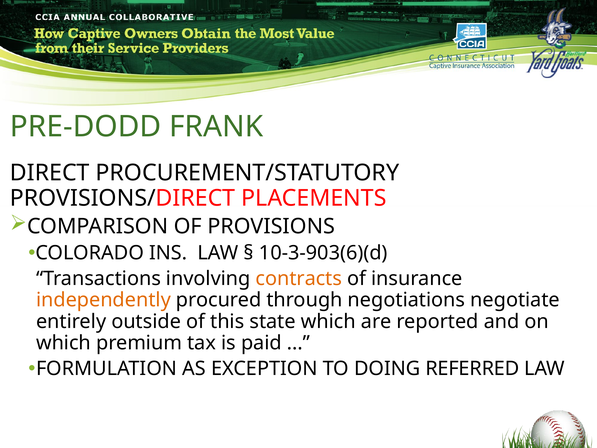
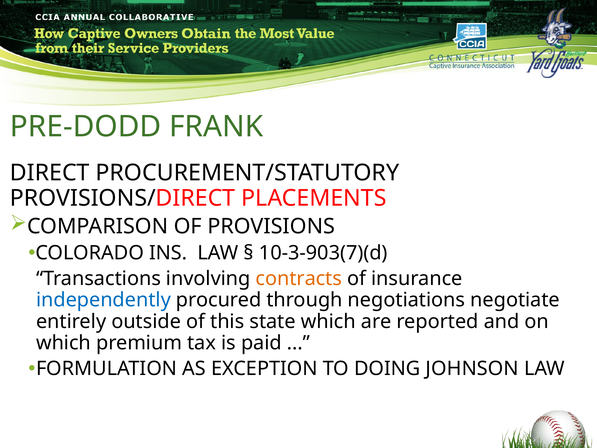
10-3-903(6)(d: 10-3-903(6)(d -> 10-3-903(7)(d (323, 253)
independently colour: orange -> blue (103, 300)
REFERRED: REFERRED -> JOHNSON (472, 368)
